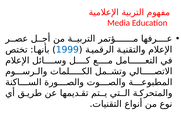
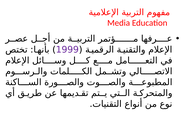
1999 colour: blue -> purple (67, 50)
